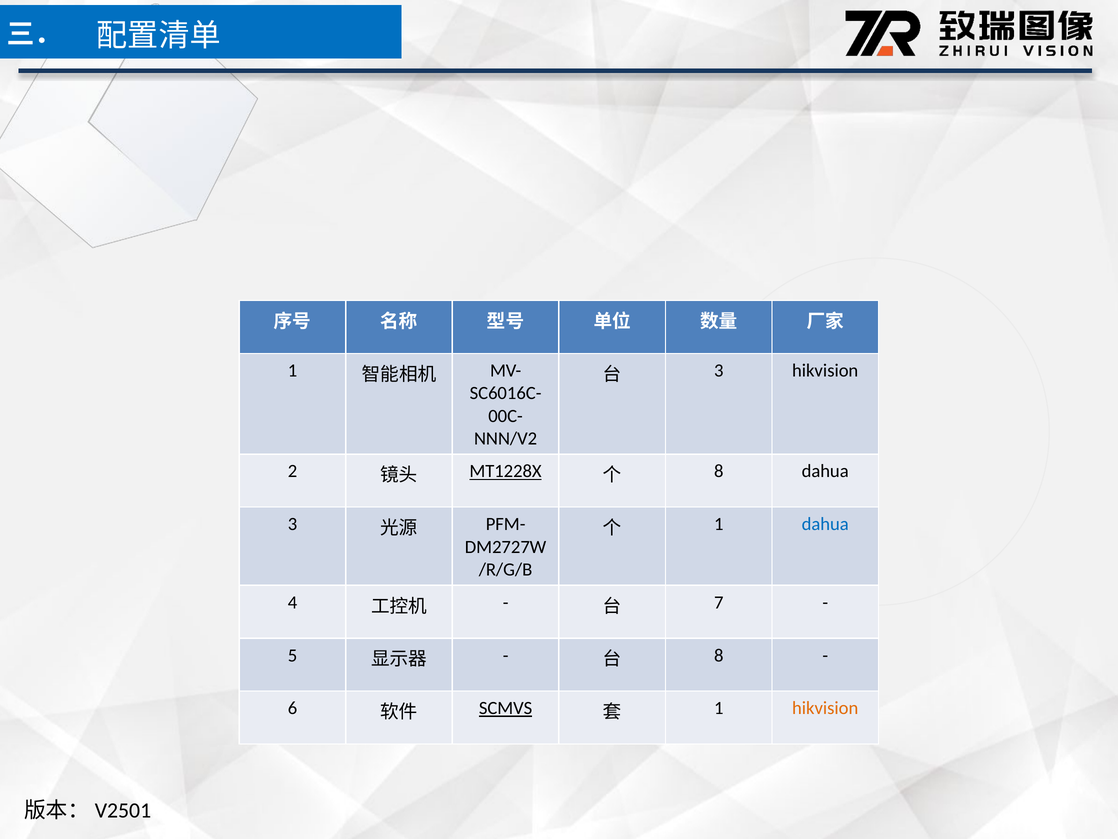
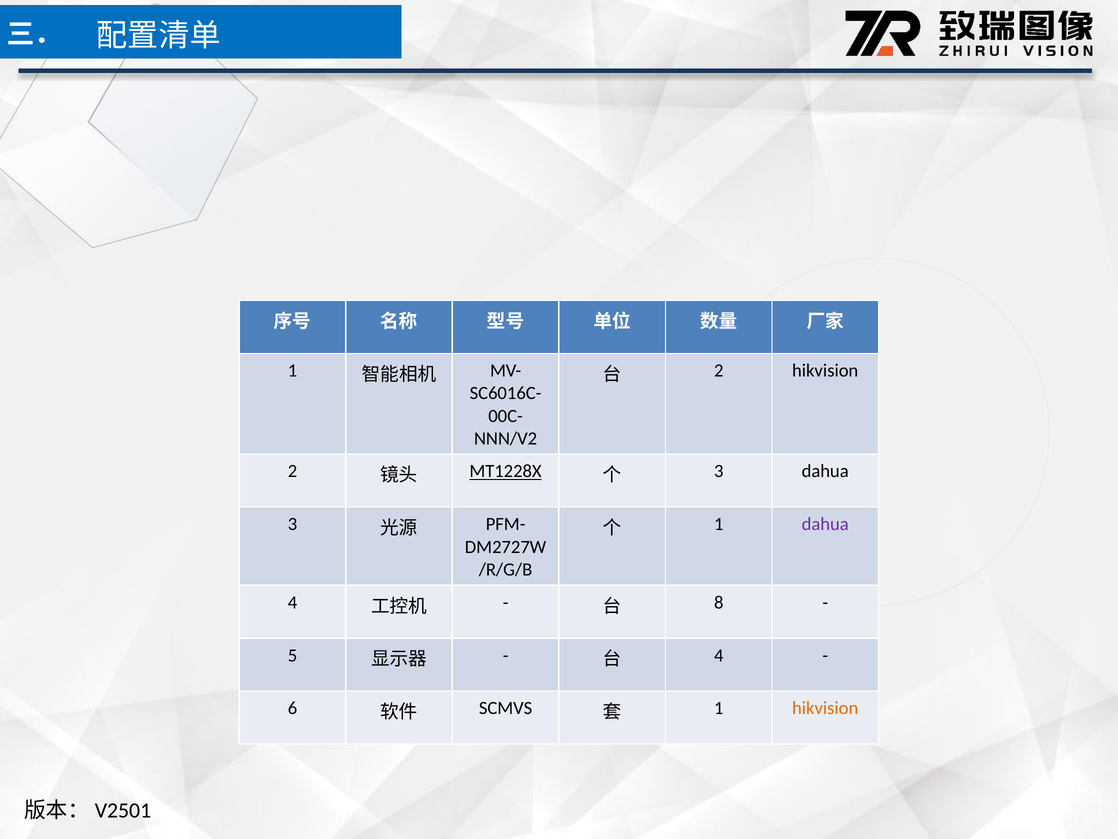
3: 3 -> 2 (719, 370)
8: 8 -> 3 (719, 471)
dahua colour: blue -> purple (825, 524)
7: 7 -> 8 (719, 602)
8: 8 -> 4 (719, 655)
SCMVS underline: present -> none (506, 708)
